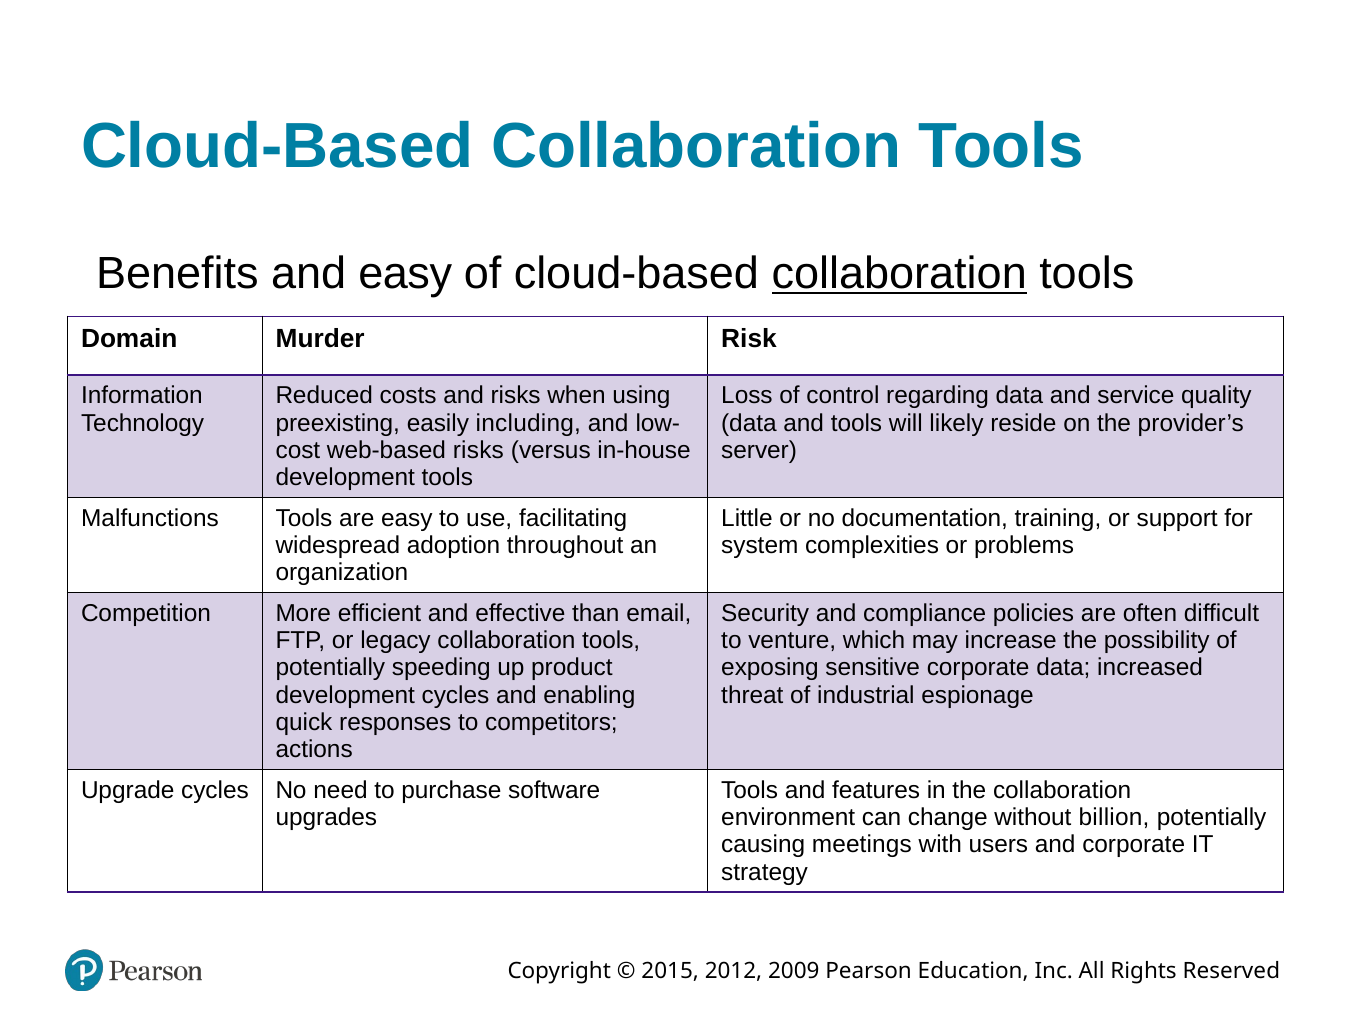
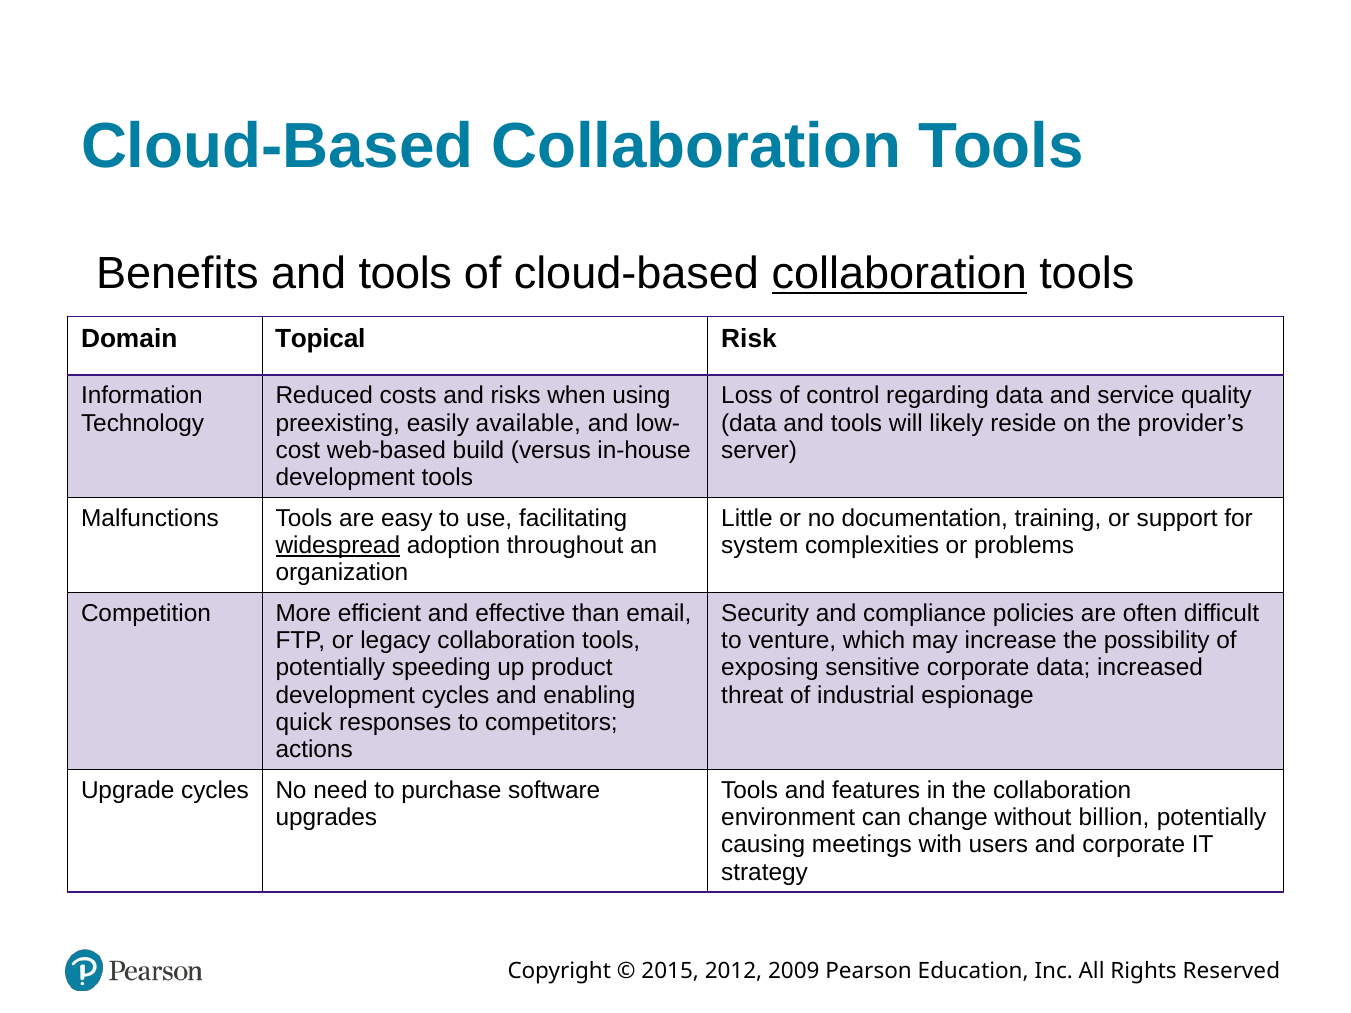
Benefits and easy: easy -> tools (405, 274)
Murder: Murder -> Topical (320, 339)
including: including -> available (528, 423)
web-based risks: risks -> build (478, 450)
widespread underline: none -> present (338, 546)
